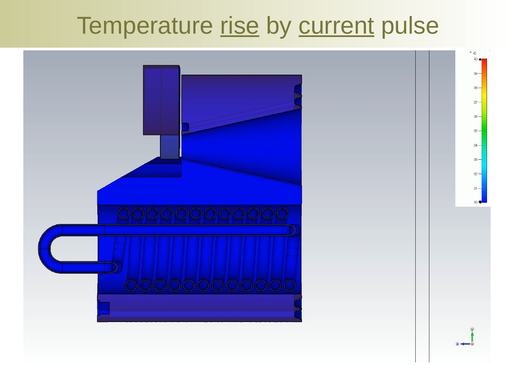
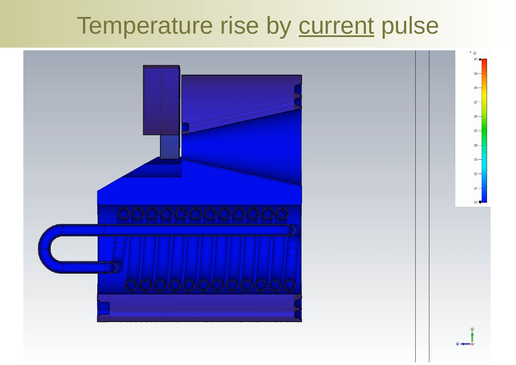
rise underline: present -> none (240, 26)
